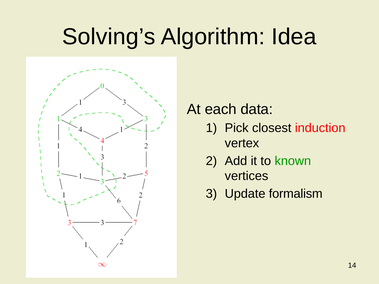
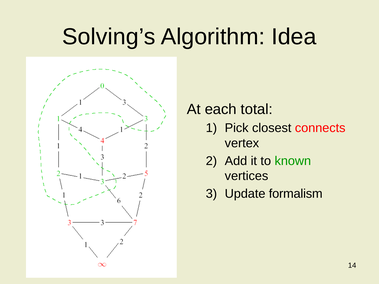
data: data -> total (257, 109)
induction: induction -> connects (320, 128)
